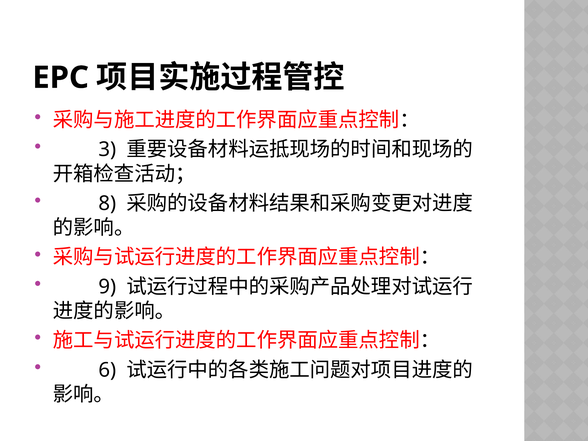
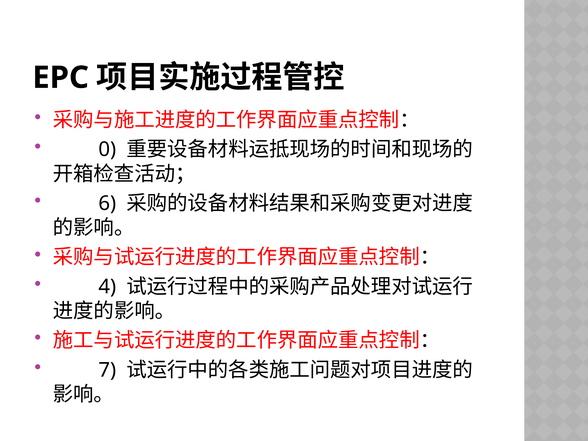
3: 3 -> 0 (107, 149)
8: 8 -> 6 (107, 203)
9: 9 -> 4 (107, 287)
6: 6 -> 7 (107, 370)
